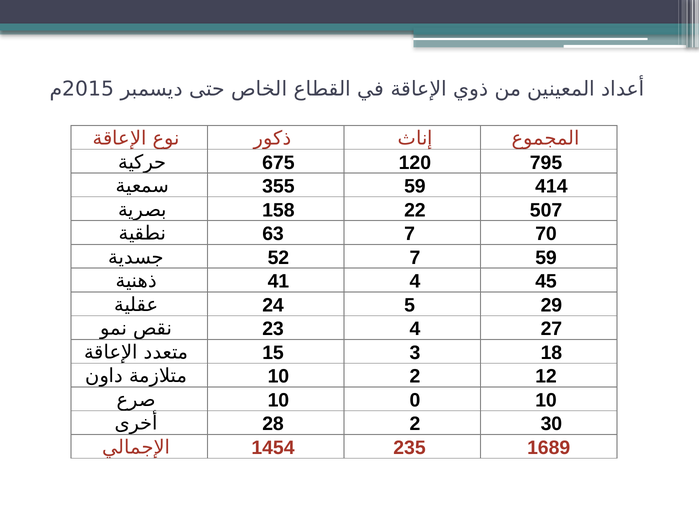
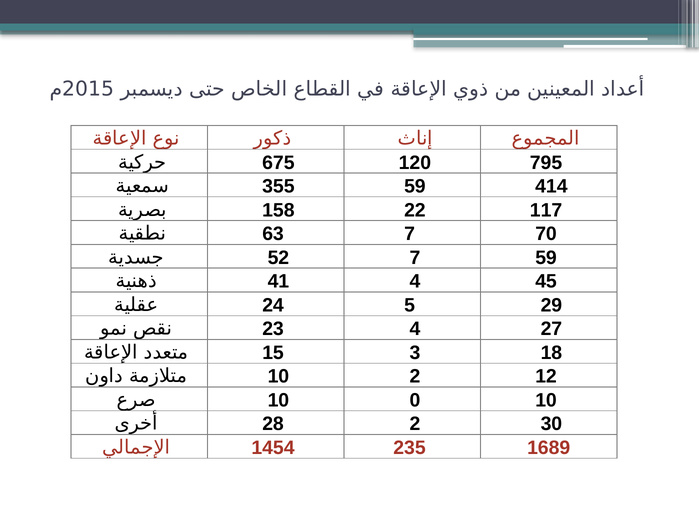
507: 507 -> 117 (546, 210)
